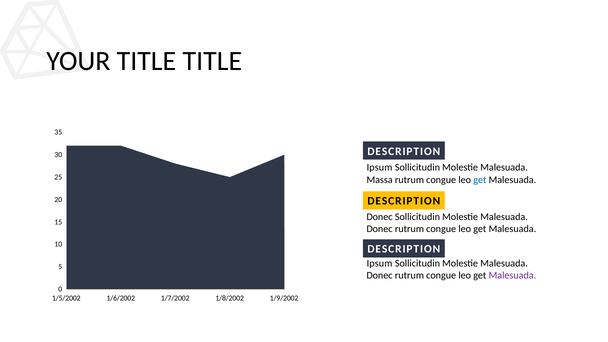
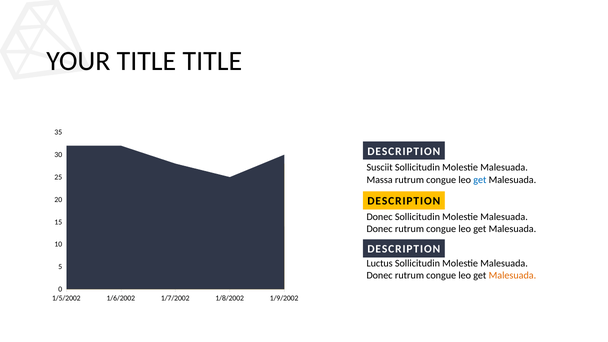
Ipsum: Ipsum -> Susciit (380, 168)
Ipsum: Ipsum -> Luctus (380, 263)
Malesuada colour: purple -> orange (512, 276)
